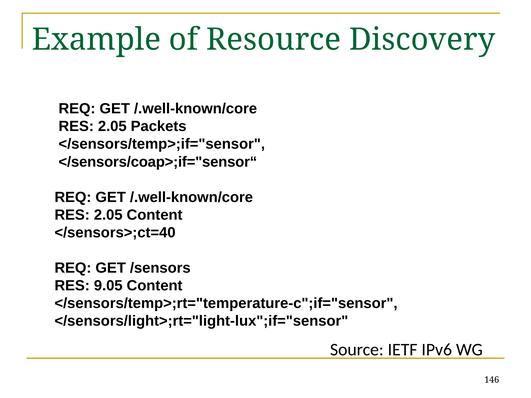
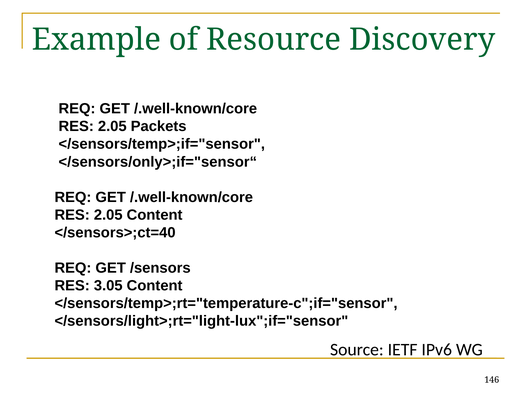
</sensors/coap>;if="sensor“: </sensors/coap>;if="sensor“ -> </sensors/only>;if="sensor“ (158, 162)
9.05: 9.05 -> 3.05 (108, 286)
